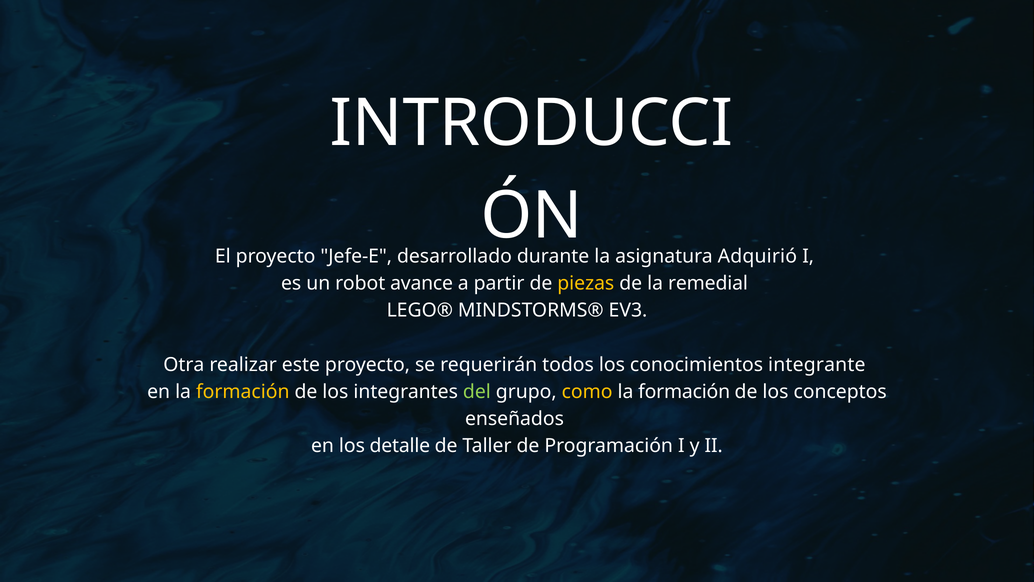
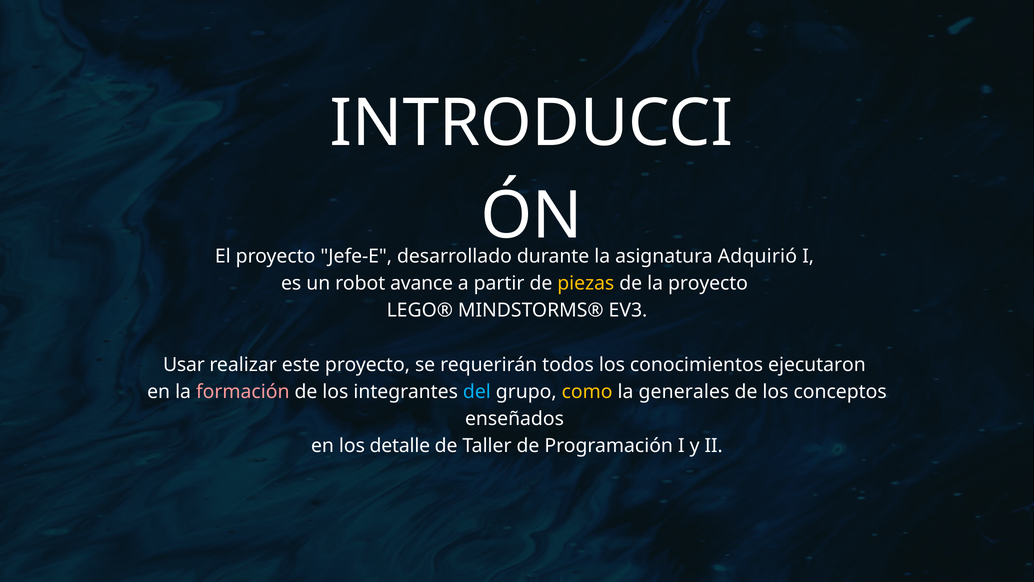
la remedial: remedial -> proyecto (708, 283)
Otra: Otra -> Usar (184, 364)
integrante: integrante -> ejecutaron (817, 364)
formación colour: yellow -> pink (243, 392)
del colour: light green -> light blue (477, 392)
formación: formación -> generales (684, 392)
